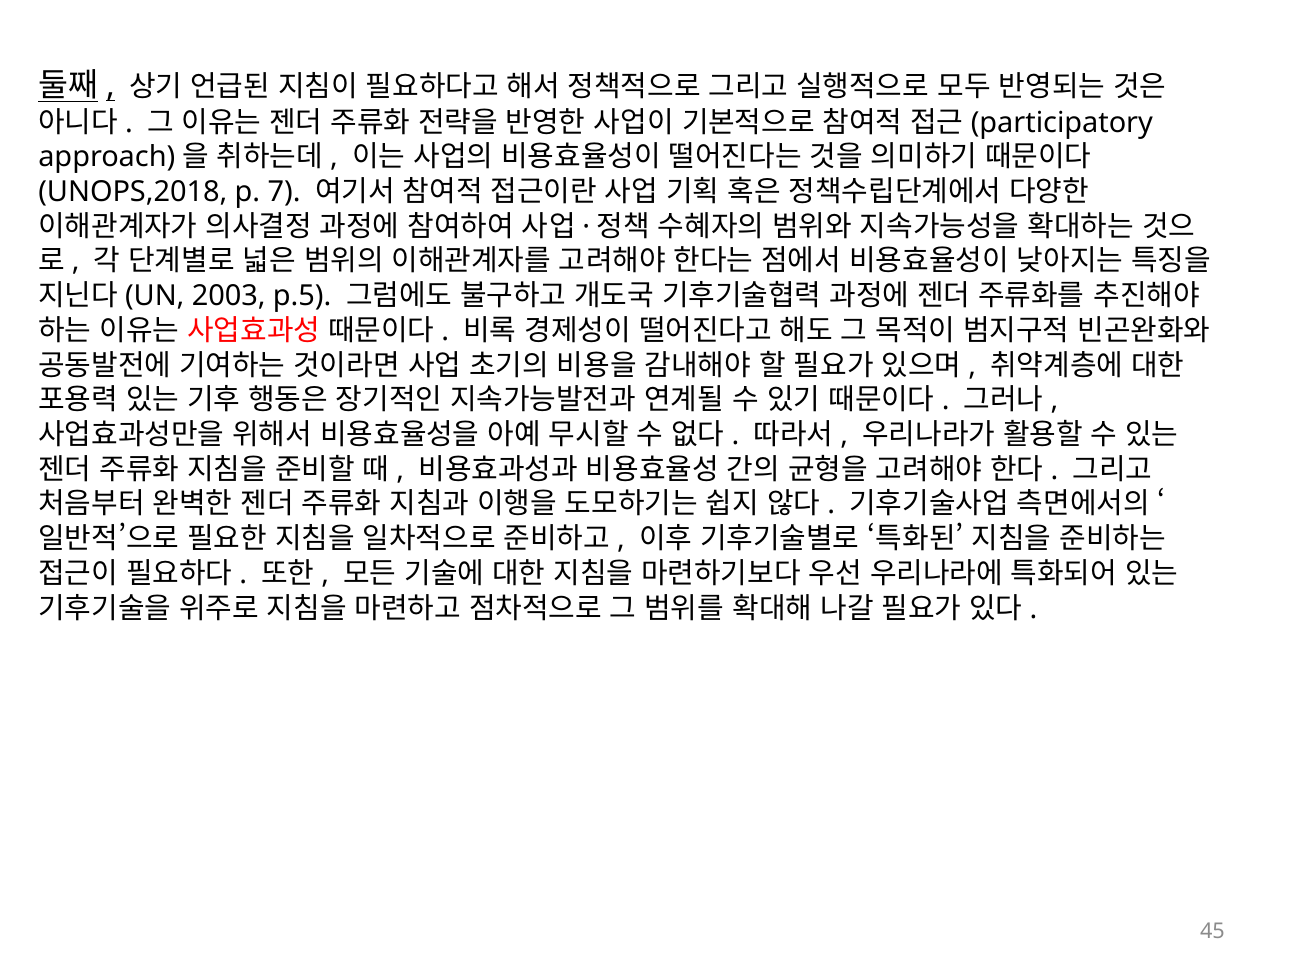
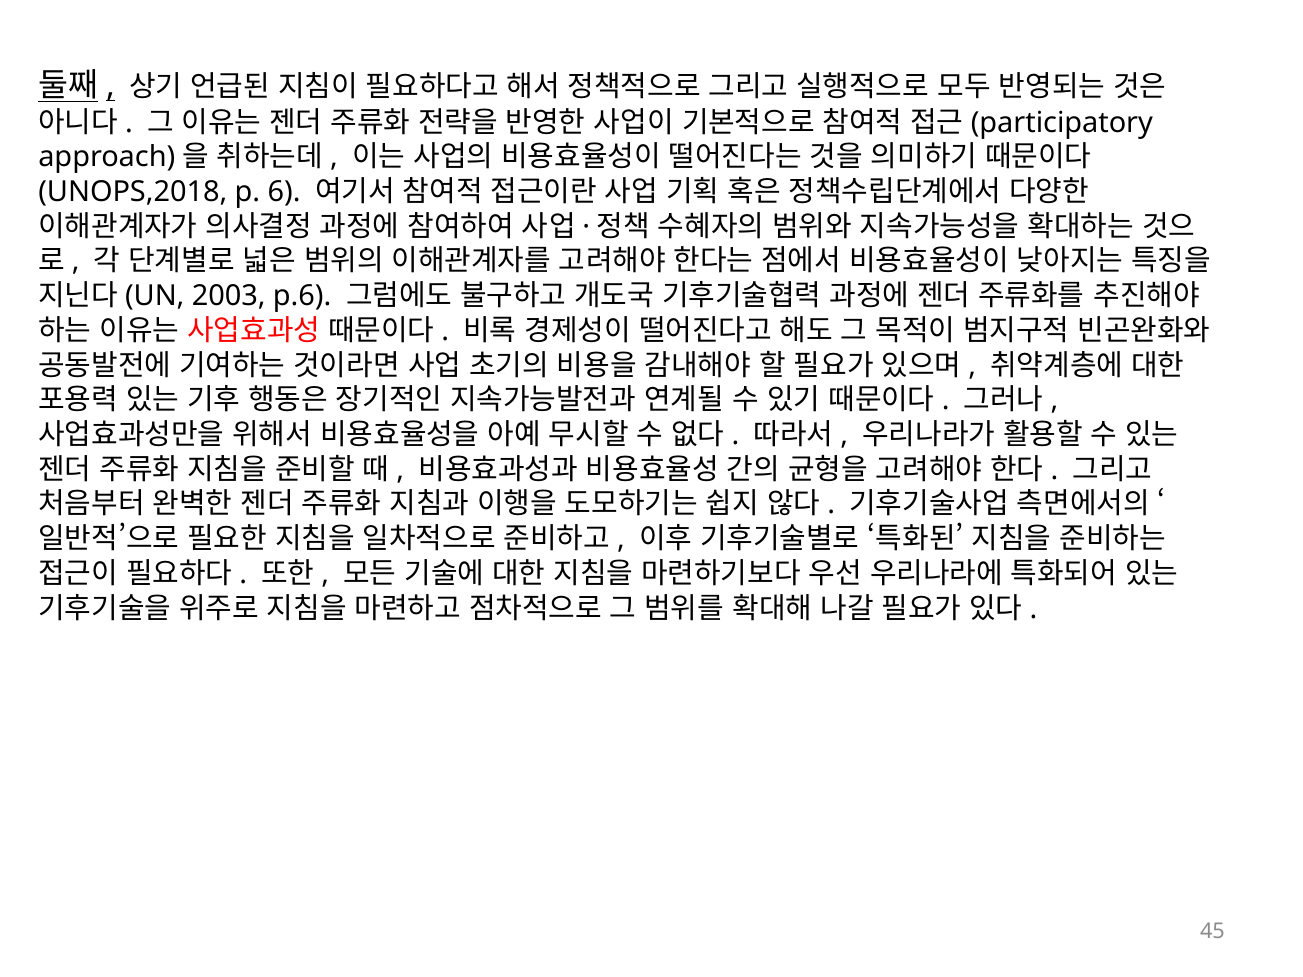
7: 7 -> 6 (284, 192)
p.5: p.5 -> p.6 (302, 296)
